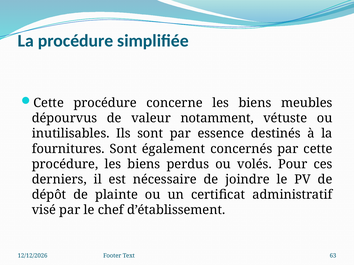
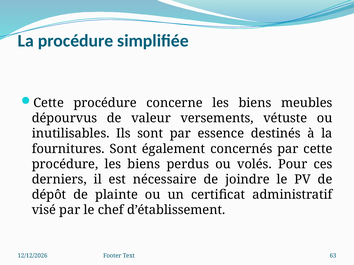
notamment: notamment -> versements (217, 118)
